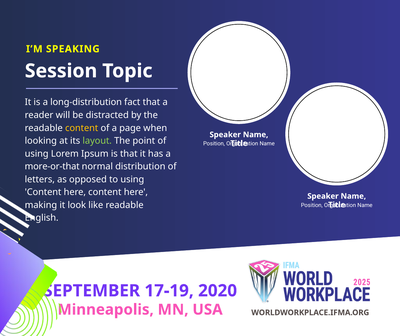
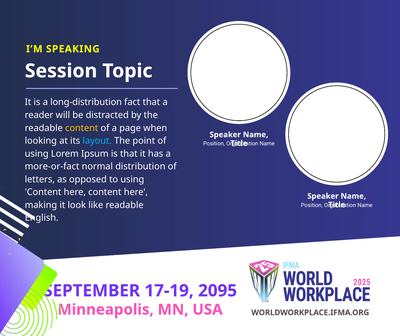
layout colour: light green -> light blue (97, 141)
more-or-that: more-or-that -> more-or-fact (52, 166)
2020: 2020 -> 2095 (218, 290)
